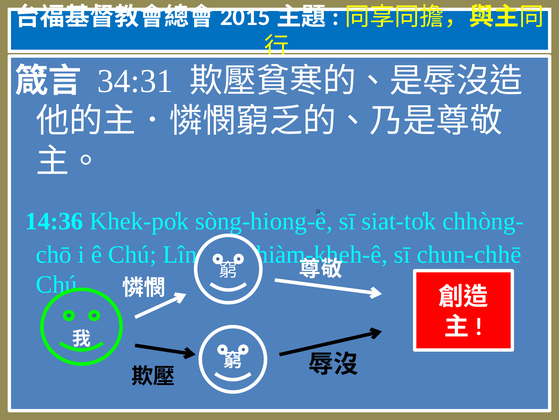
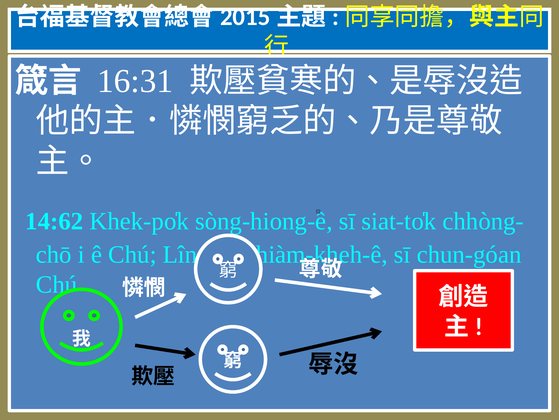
34:31: 34:31 -> 16:31 (135, 81)
14:36: 14:36 -> 14:62 (54, 221)
chun-chhē: chun-chhē -> chun-góan (469, 254)
